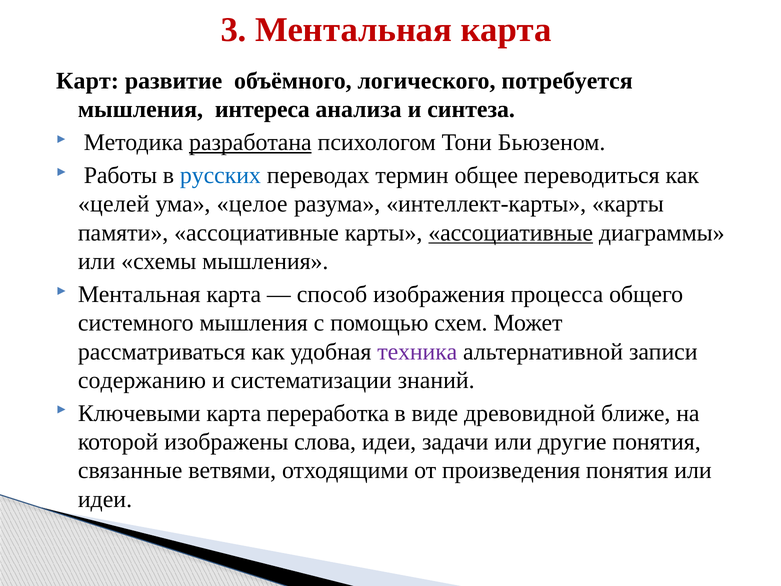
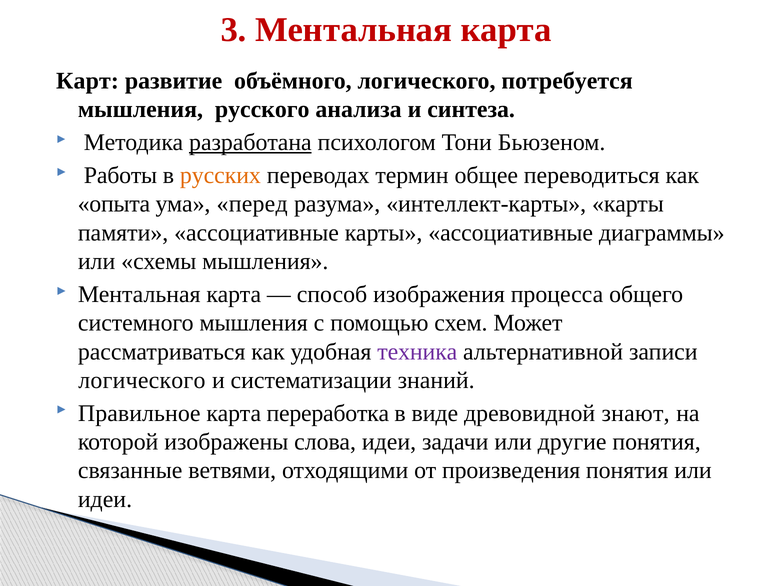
интереса: интереса -> русского (262, 109)
русских colour: blue -> orange (220, 175)
целей: целей -> опыта (114, 204)
целое: целое -> перед (252, 204)
ассоциативные underline: present -> none (511, 233)
содержанию: содержанию -> логического (142, 380)
Ключевыми: Ключевыми -> Правильное (139, 413)
ближе: ближе -> знают (636, 413)
